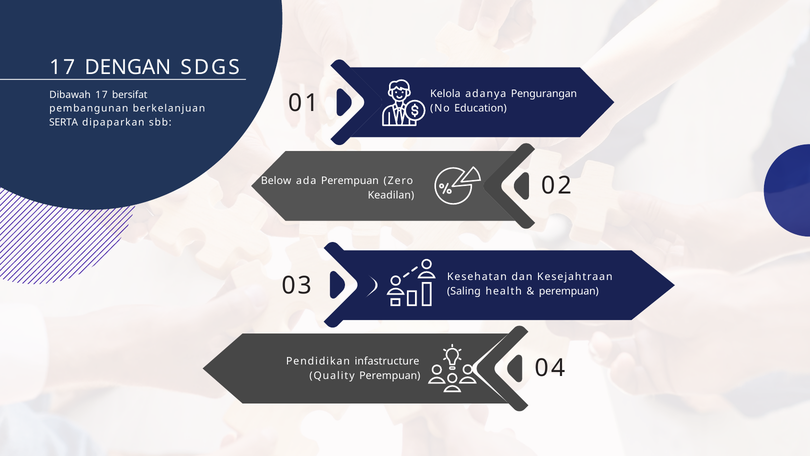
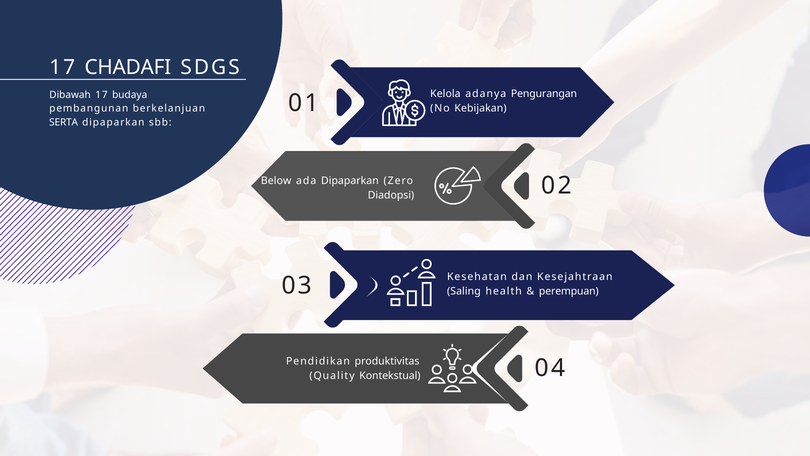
DENGAN: DENGAN -> CHADAFI (128, 67)
bersifat: bersifat -> budaya (130, 95)
Education: Education -> Kebijakan (481, 108)
ada Perempuan: Perempuan -> Dipaparkan (350, 181)
Keadilan: Keadilan -> Diadopsi (391, 195)
infastructure: infastructure -> produktivitas (387, 361)
Quality Perempuan: Perempuan -> Kontekstual (390, 375)
